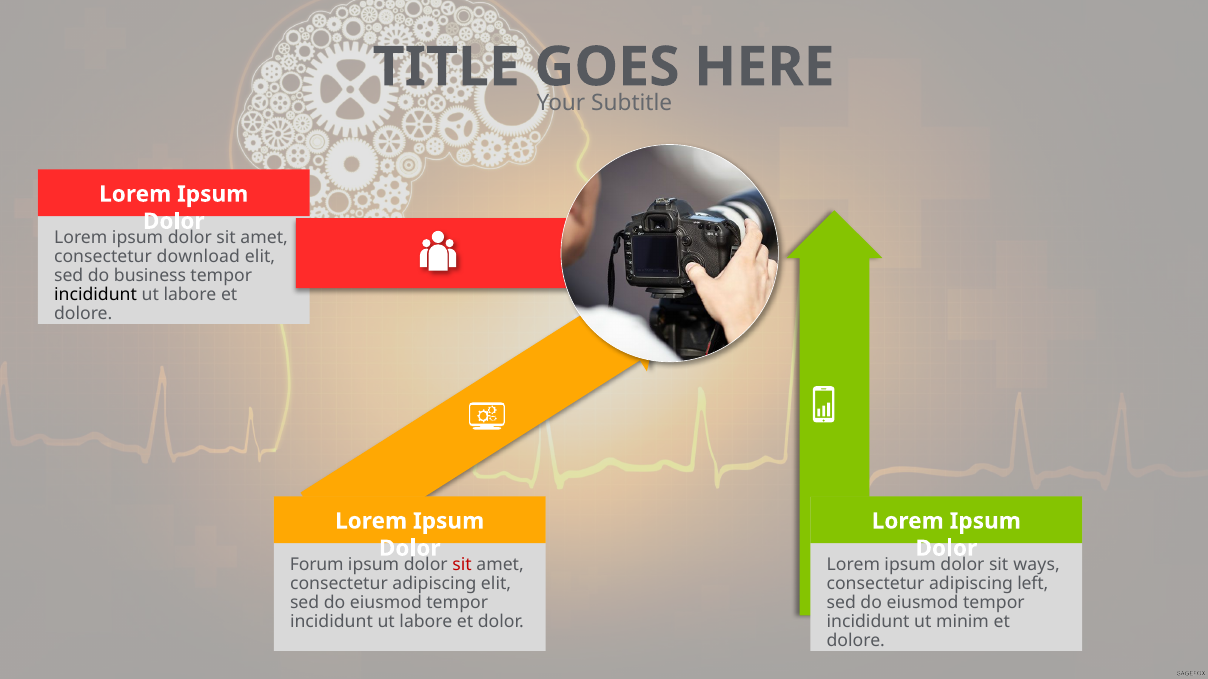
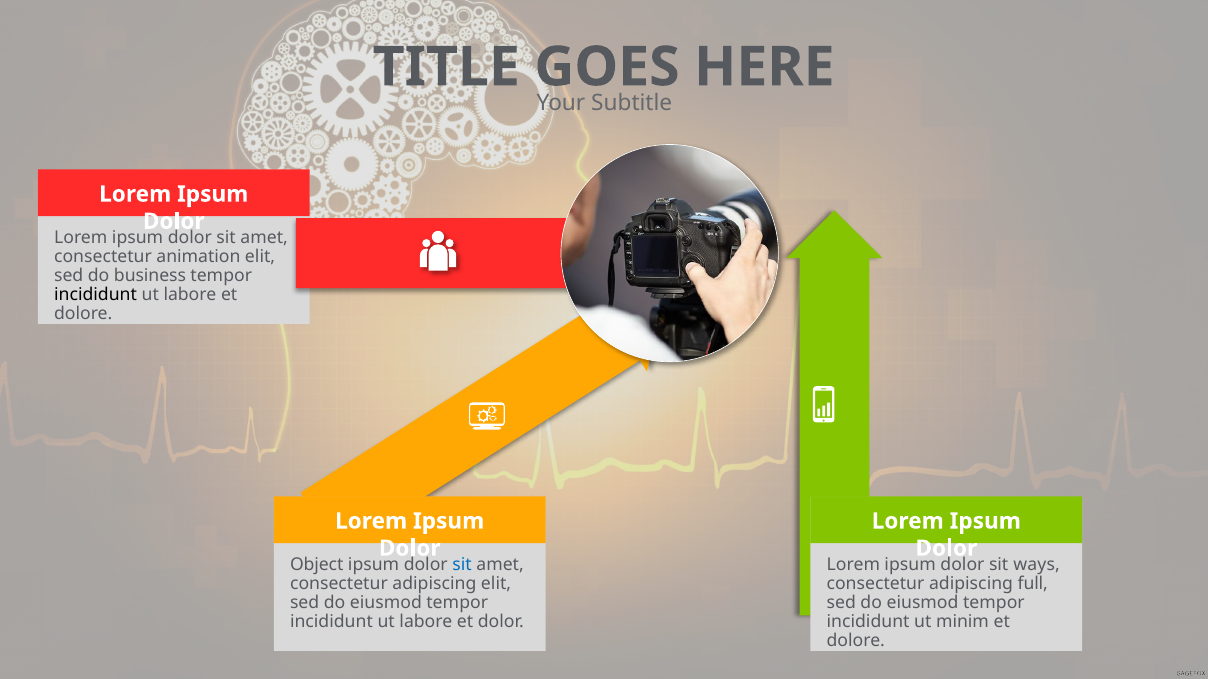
download: download -> animation (198, 257)
Forum: Forum -> Object (317, 565)
sit colour: red -> blue (462, 565)
left: left -> full (1033, 584)
